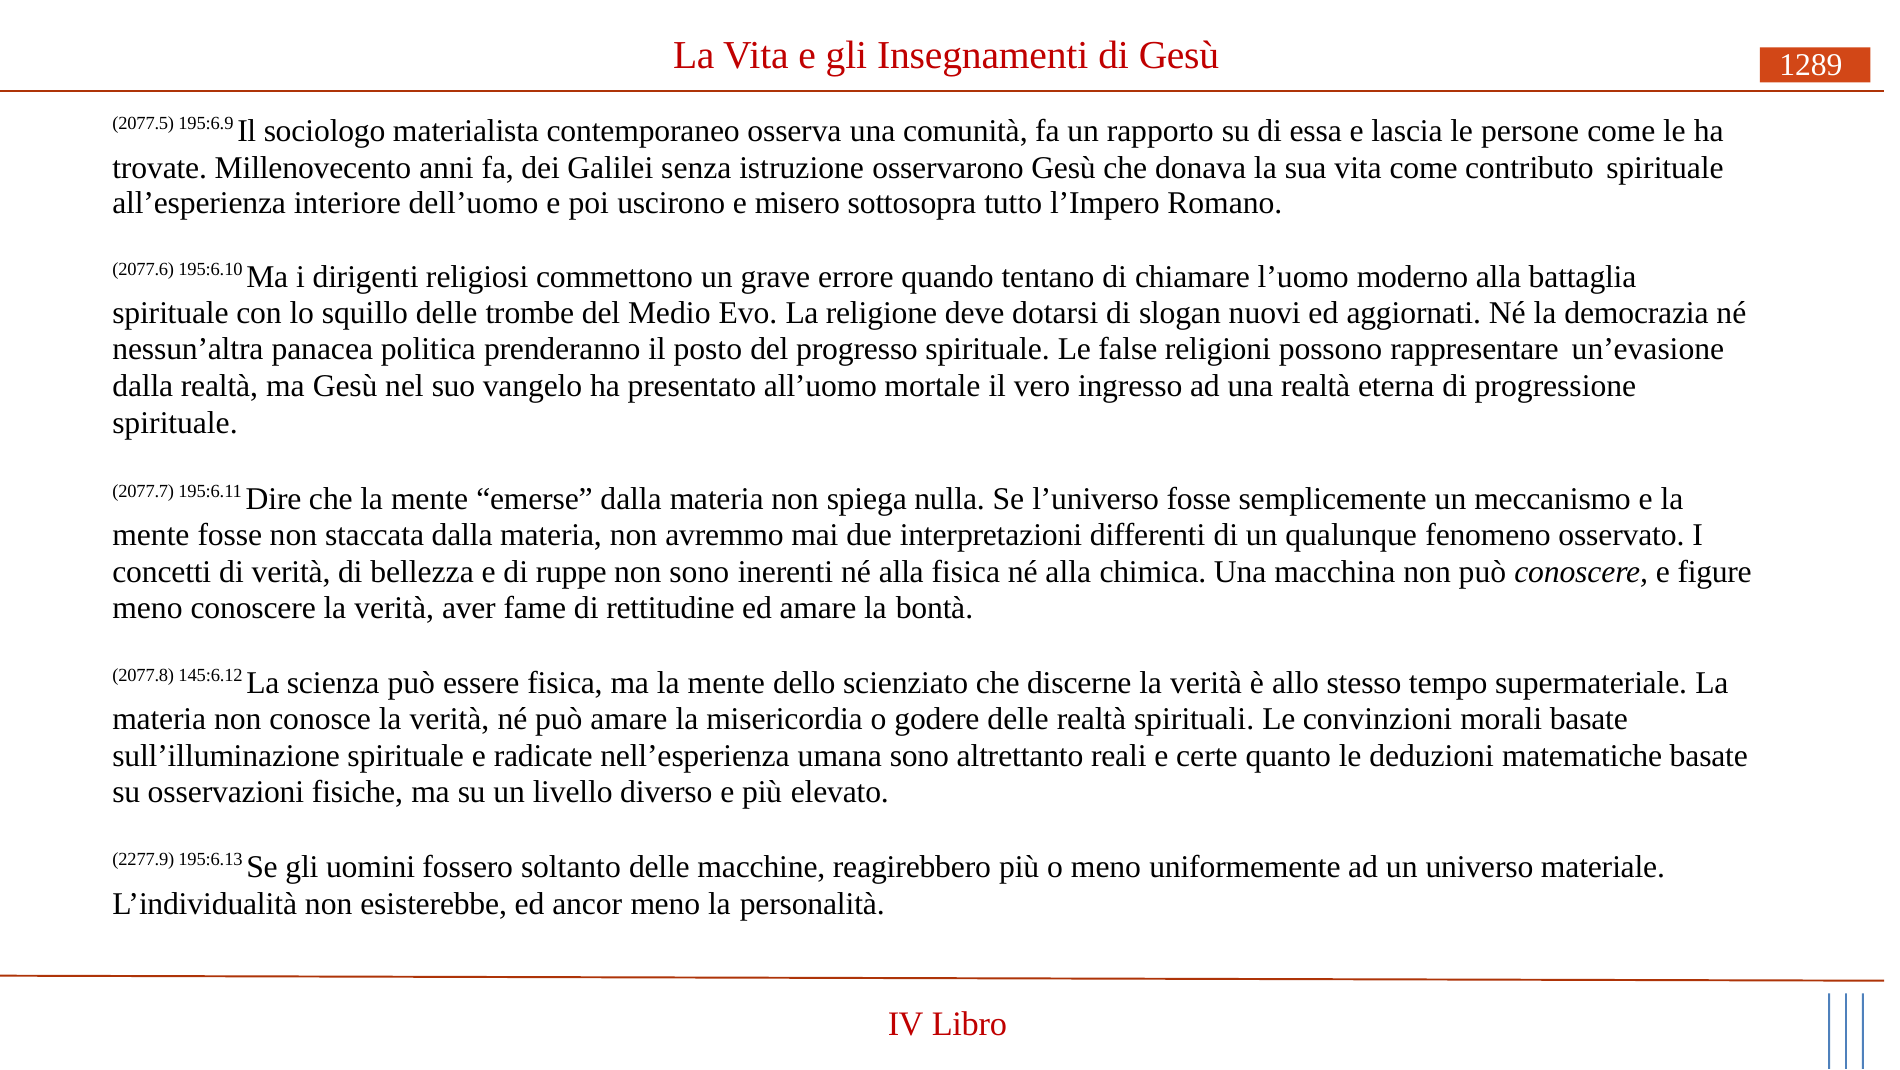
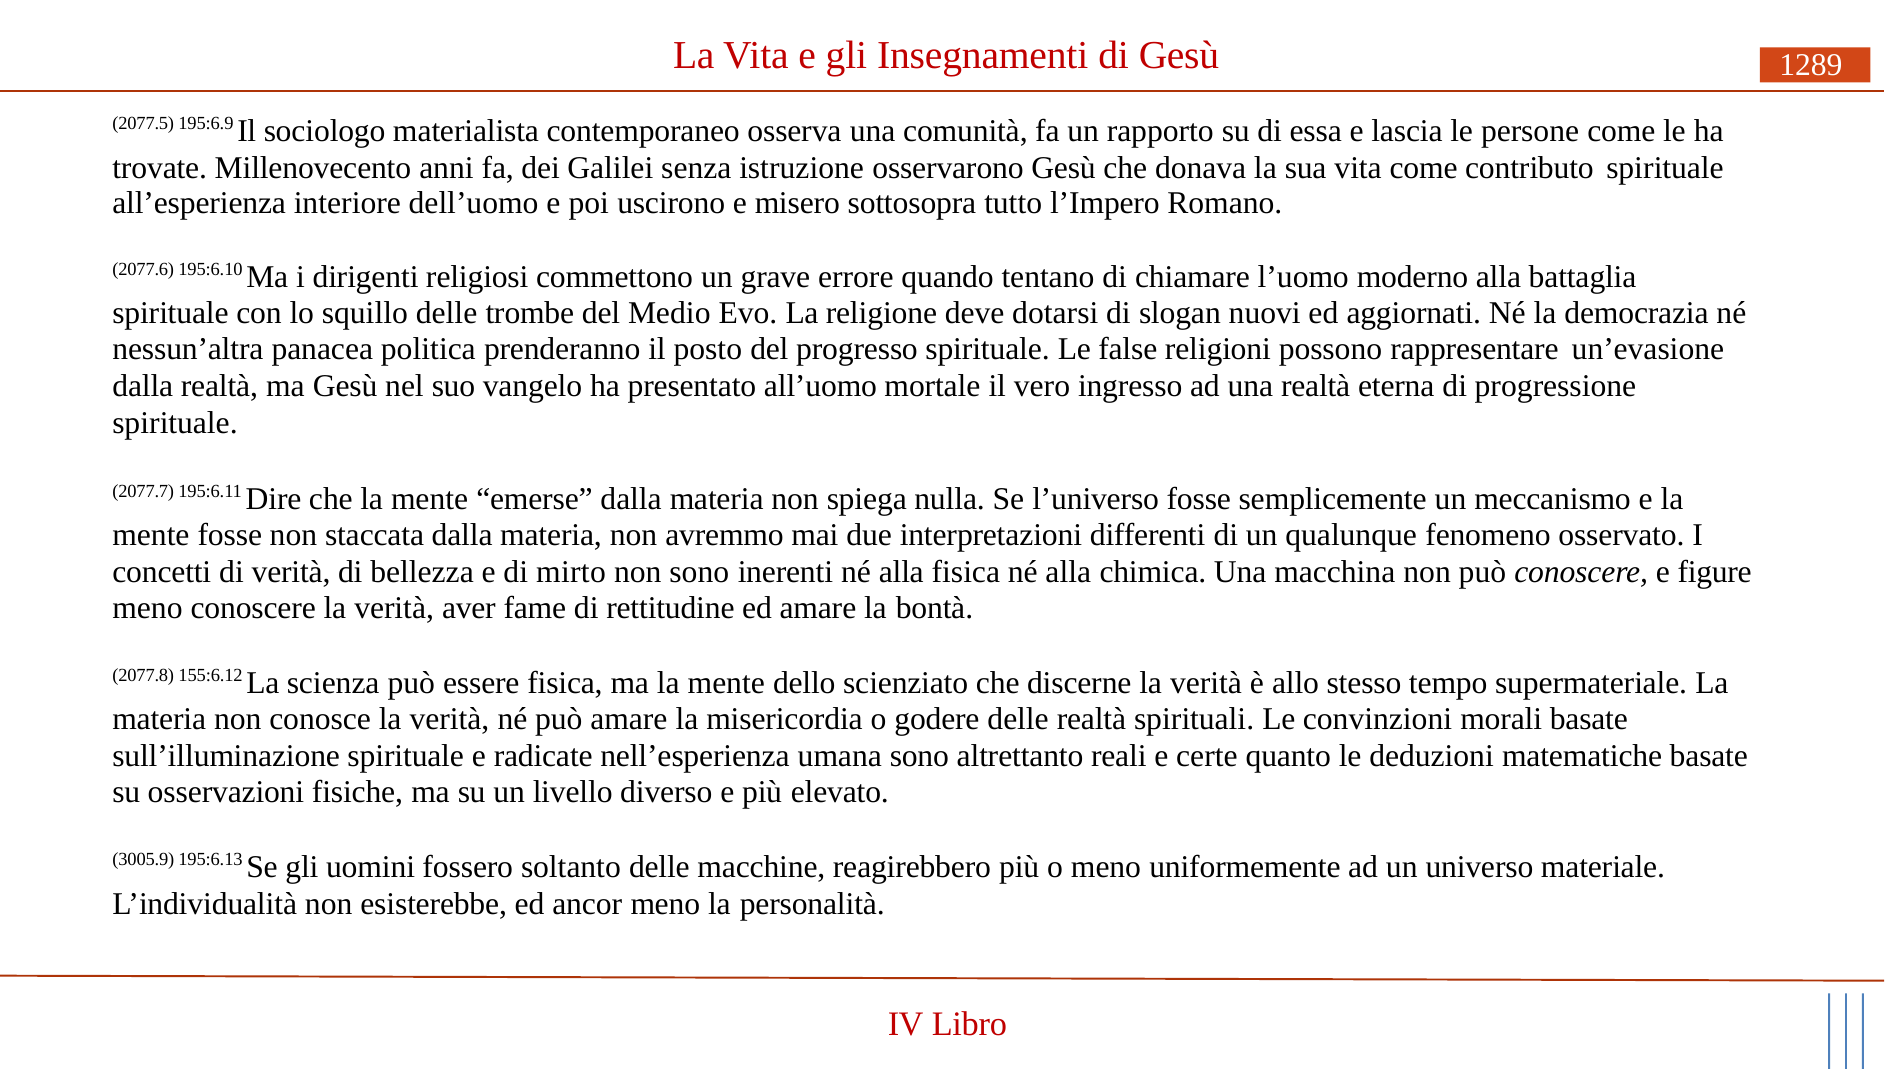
ruppe: ruppe -> mirto (571, 572)
145:6.12: 145:6.12 -> 155:6.12 (211, 675)
2277.9: 2277.9 -> 3005.9 (143, 860)
